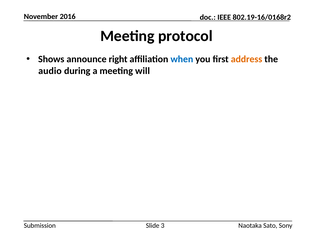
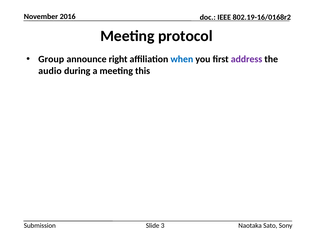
Shows: Shows -> Group (51, 59)
address colour: orange -> purple (247, 59)
will: will -> this (143, 71)
